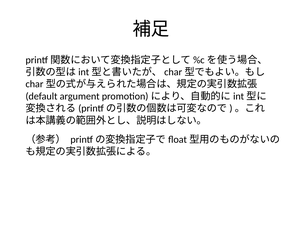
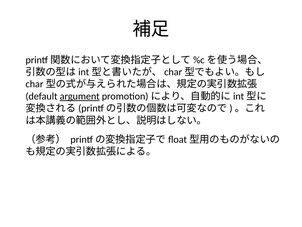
argument underline: none -> present (80, 96)
